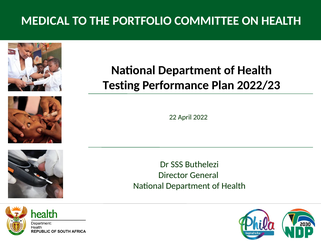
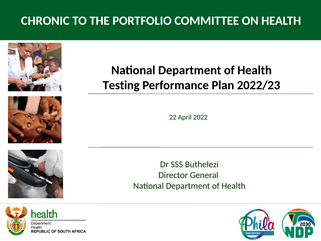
MEDICAL: MEDICAL -> CHRONIC (45, 21)
